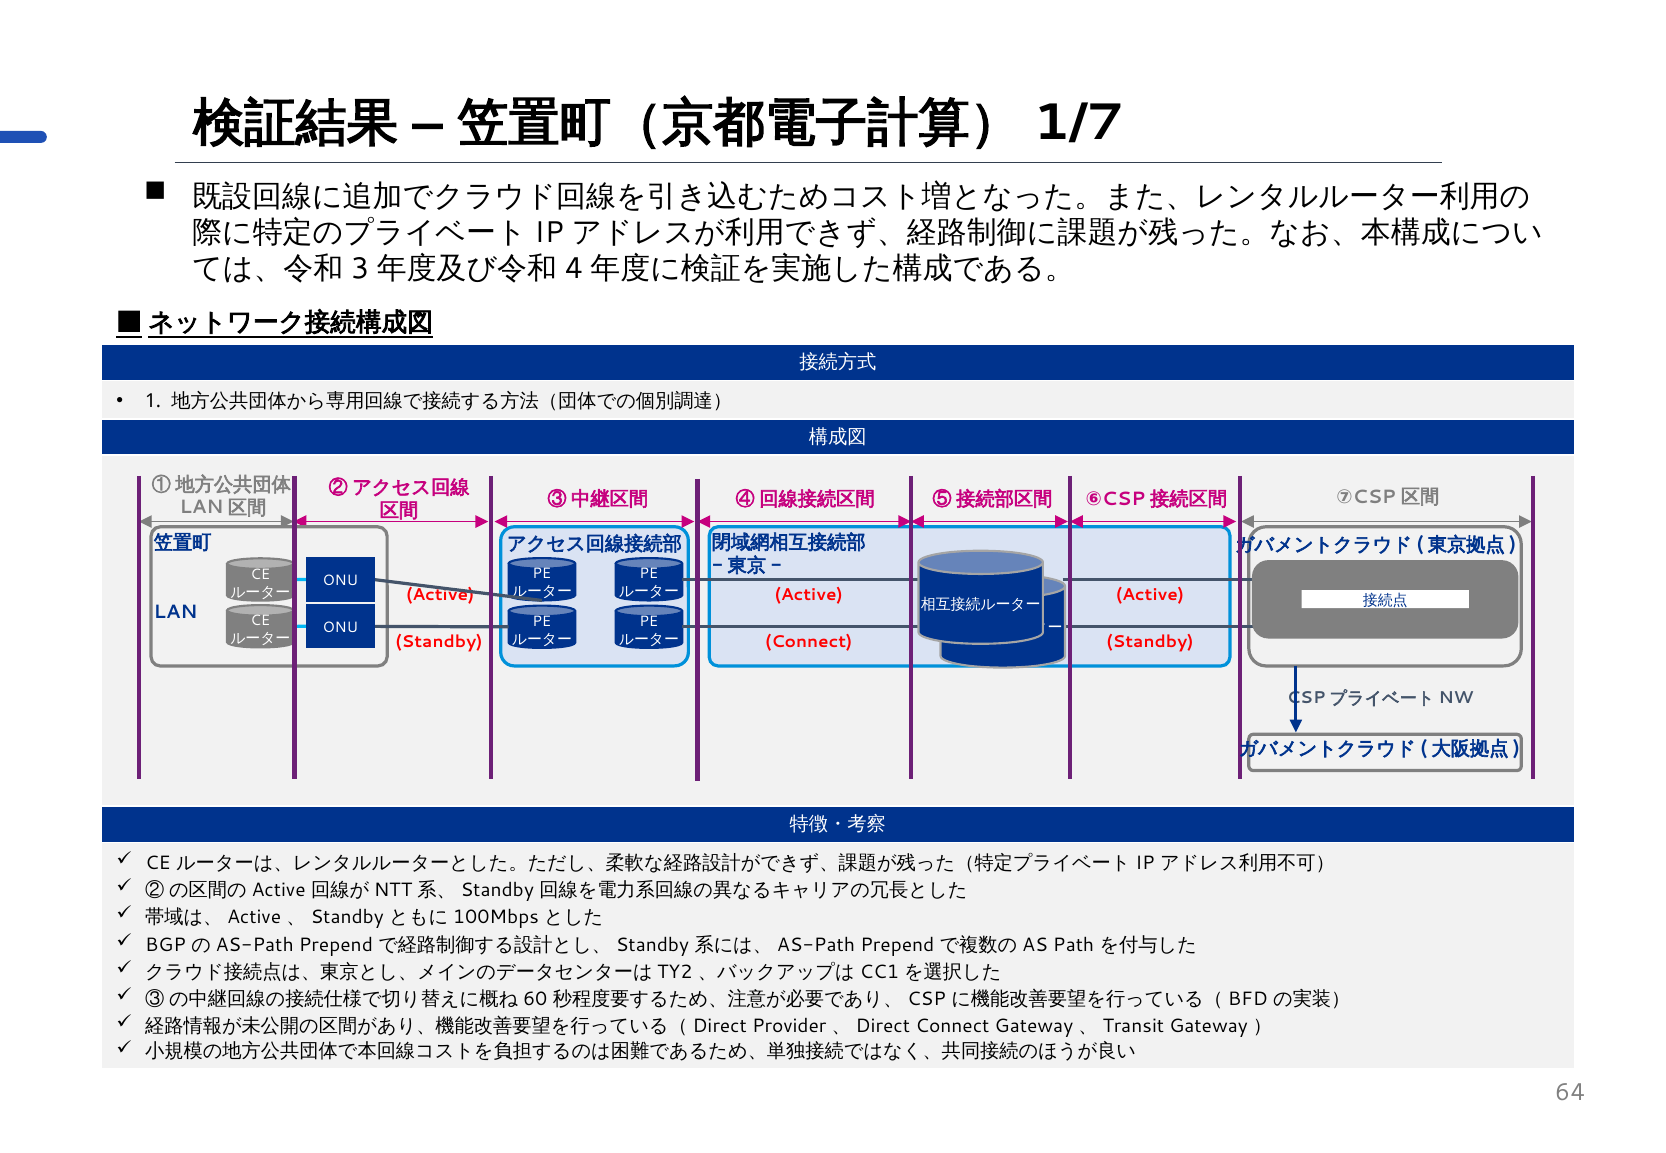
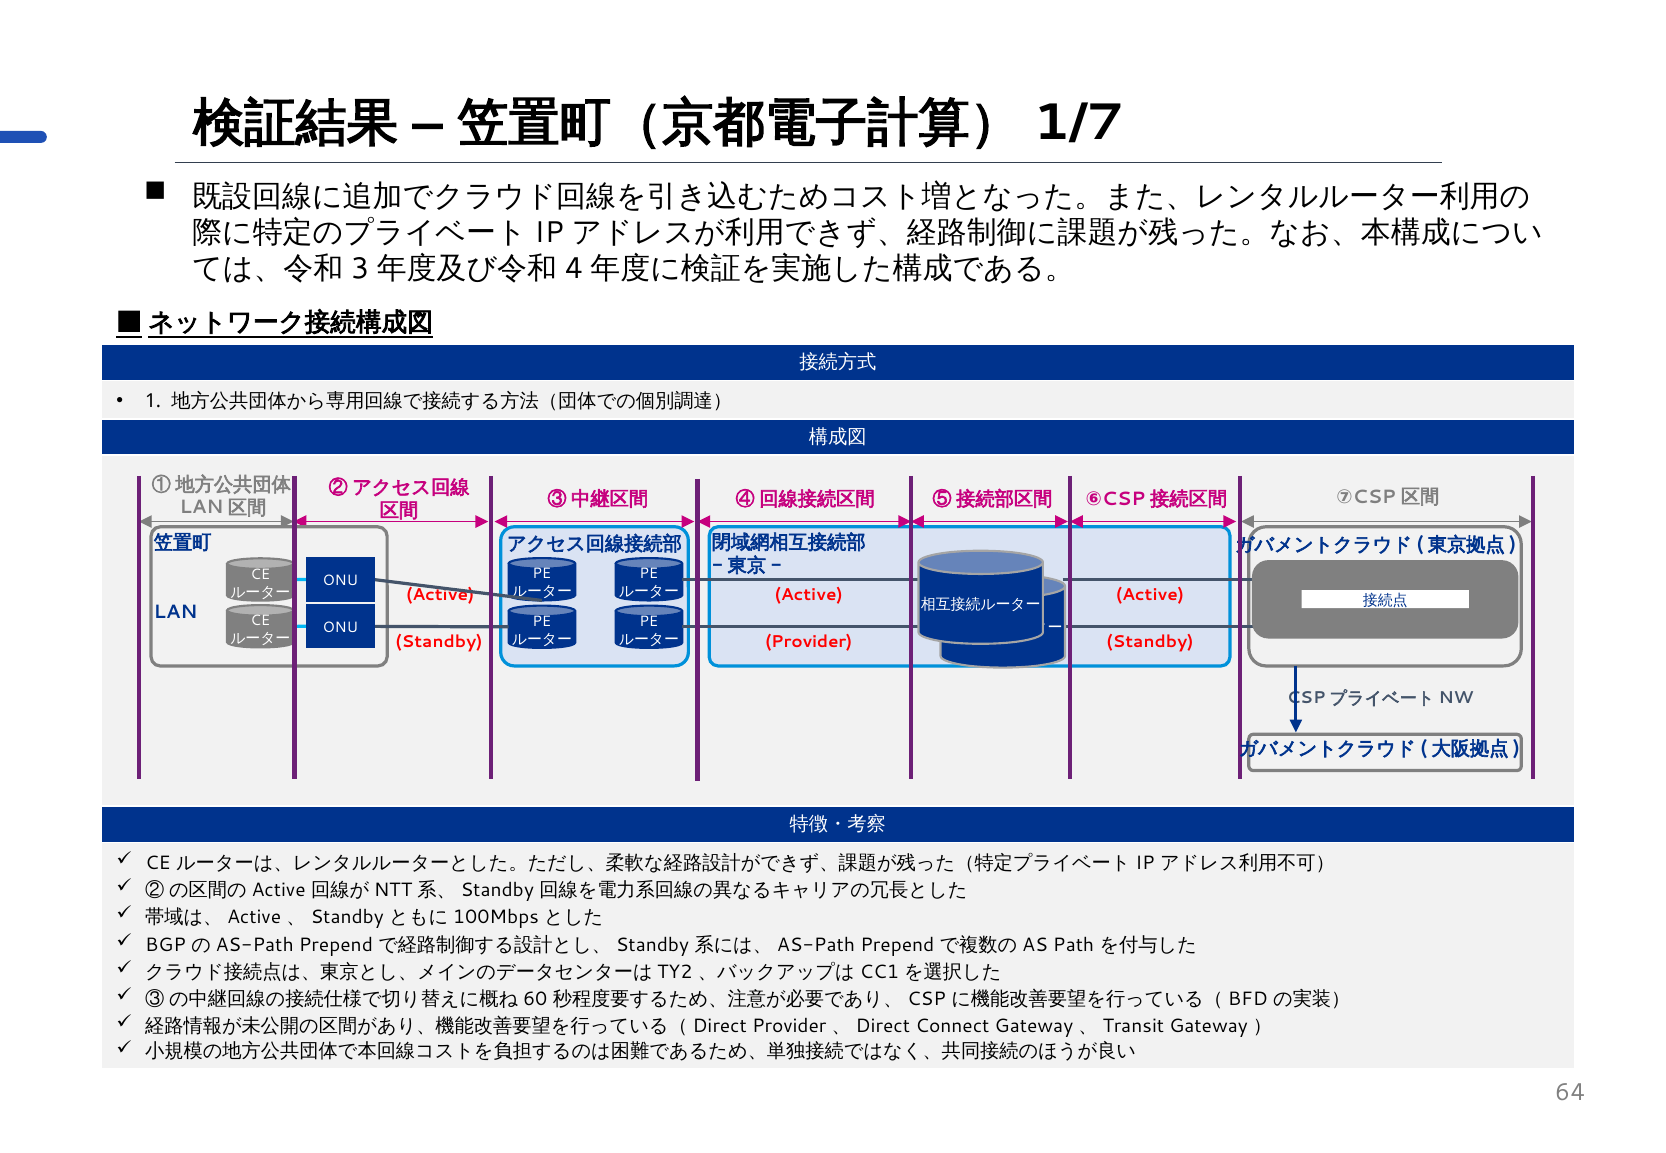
Standby Connect: Connect -> Provider (809, 642)
